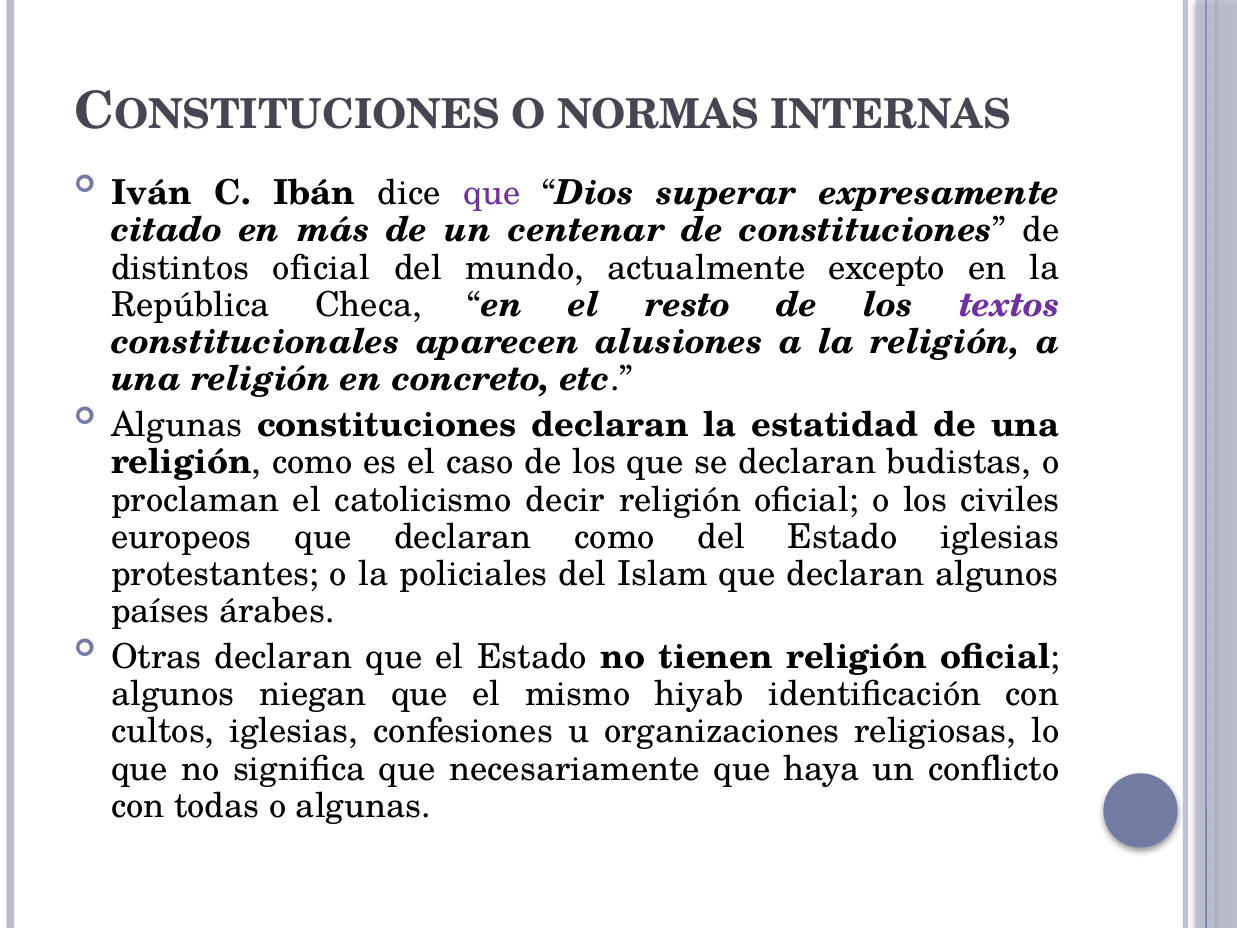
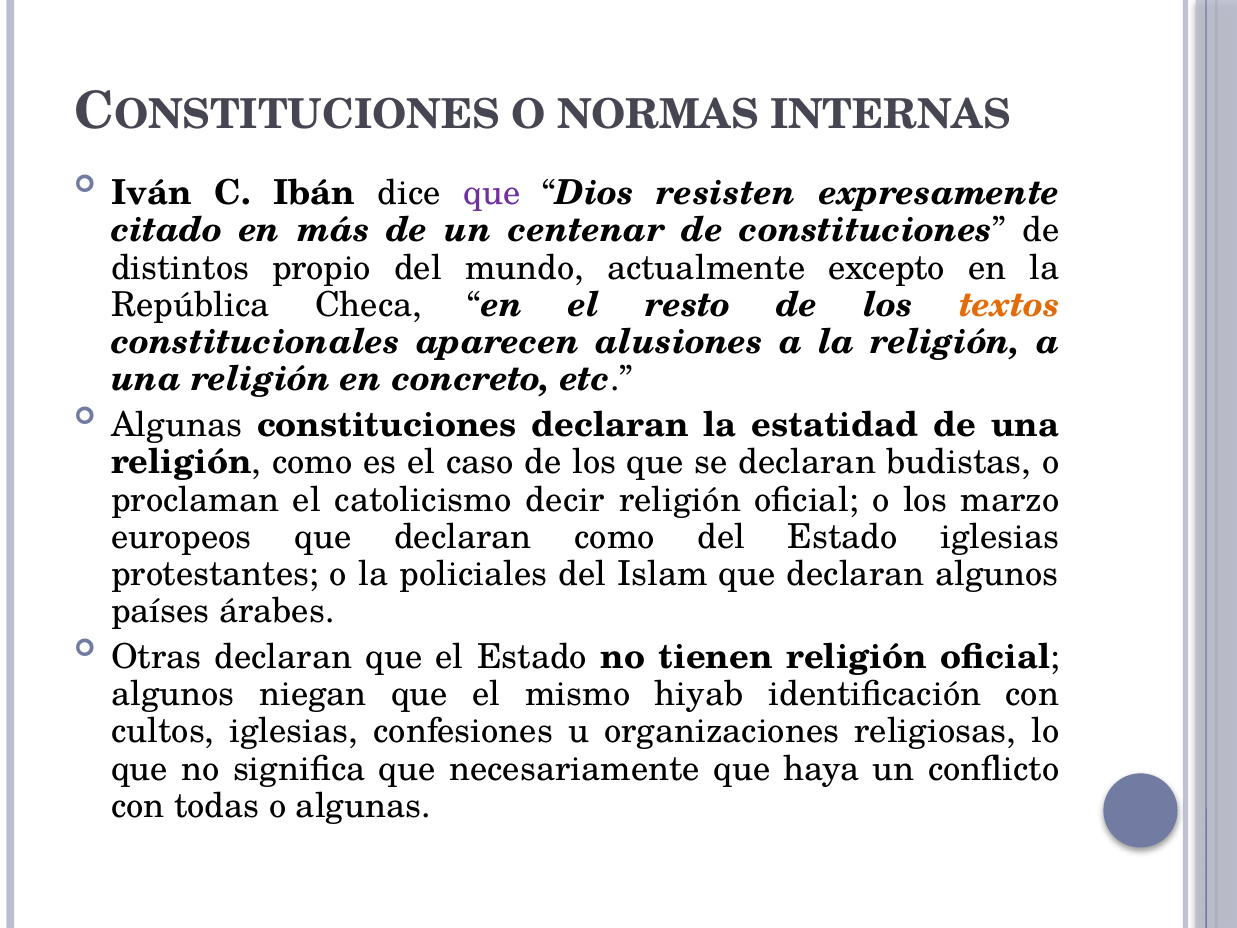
superar: superar -> resisten (727, 193)
distintos oficial: oficial -> propio (322, 268)
textos colour: purple -> orange (1010, 305)
civiles: civiles -> marzo (1010, 500)
